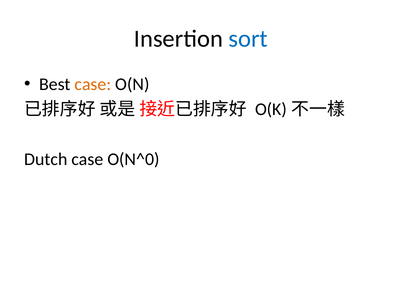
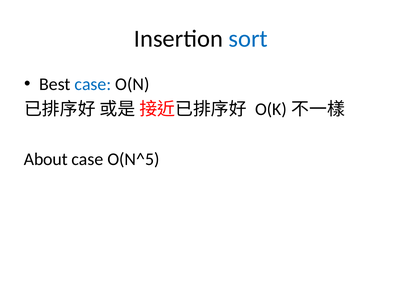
case colour: orange -> blue (93, 84)
Dutch: Dutch -> About (46, 159)
O(N^0: O(N^0 -> O(N^5 (133, 159)
